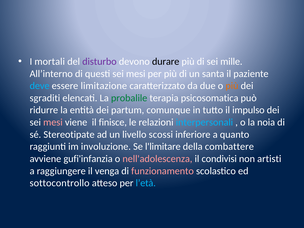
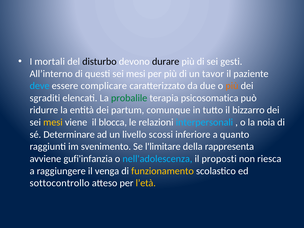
disturbo colour: purple -> black (99, 62)
mille: mille -> gesti (231, 62)
santa: santa -> tavor (213, 74)
limitazione: limitazione -> complicare (104, 86)
impulso: impulso -> bizzarro (248, 110)
mesi colour: pink -> yellow (53, 122)
finisce: finisce -> blocca (113, 122)
Stereotipate: Stereotipate -> Determinare (69, 134)
involuzione: involuzione -> svenimento (106, 147)
combattere: combattere -> rappresenta (229, 147)
nell'adolescenza colour: pink -> light blue (157, 159)
condivisi: condivisi -> proposti (219, 159)
artisti: artisti -> riesca (269, 159)
funzionamento colour: pink -> yellow (163, 171)
l’età colour: light blue -> yellow (146, 183)
